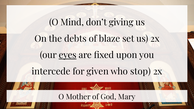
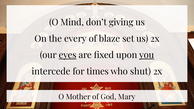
debts: debts -> every (75, 39)
you underline: none -> present (147, 55)
given: given -> times (98, 72)
stop: stop -> shut (140, 72)
